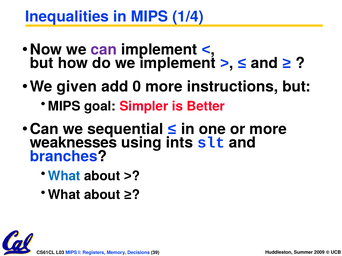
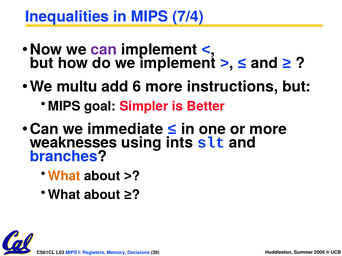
1/4: 1/4 -> 7/4 (188, 17)
given: given -> multu (77, 87)
0: 0 -> 6 (137, 87)
sequential: sequential -> immediate (125, 129)
What colour: blue -> orange (64, 176)
